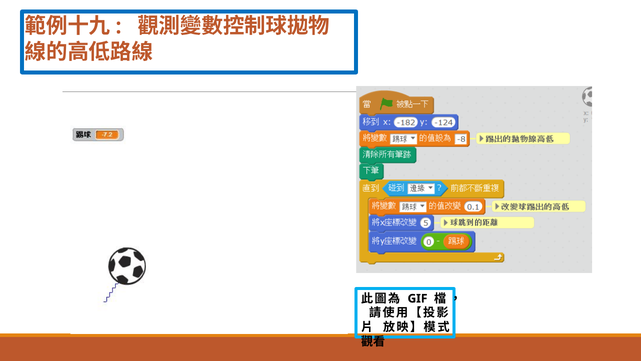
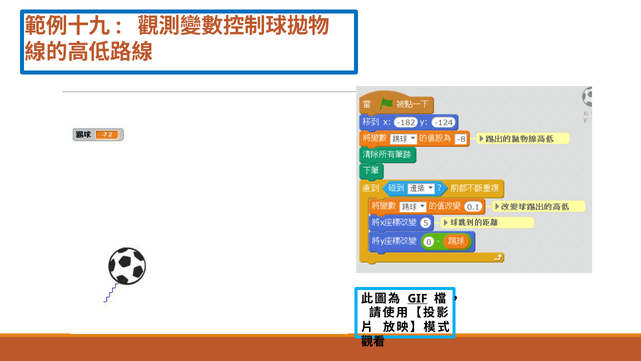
GIF underline: none -> present (417, 298)
